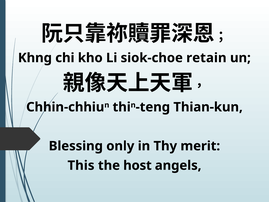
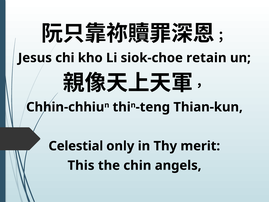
Khng: Khng -> Jesus (35, 58)
Blessing: Blessing -> Celestial (76, 146)
host: host -> chin (137, 165)
